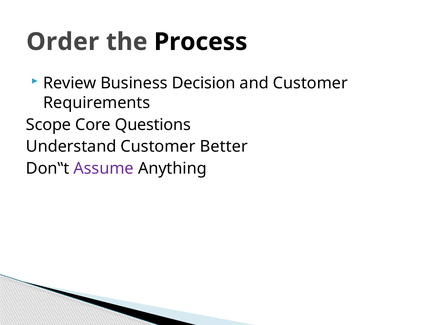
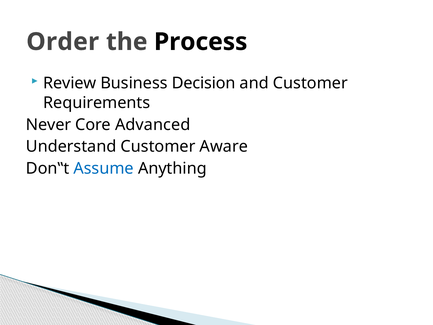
Scope: Scope -> Never (49, 125)
Questions: Questions -> Advanced (153, 125)
Better: Better -> Aware (224, 146)
Assume colour: purple -> blue (104, 168)
